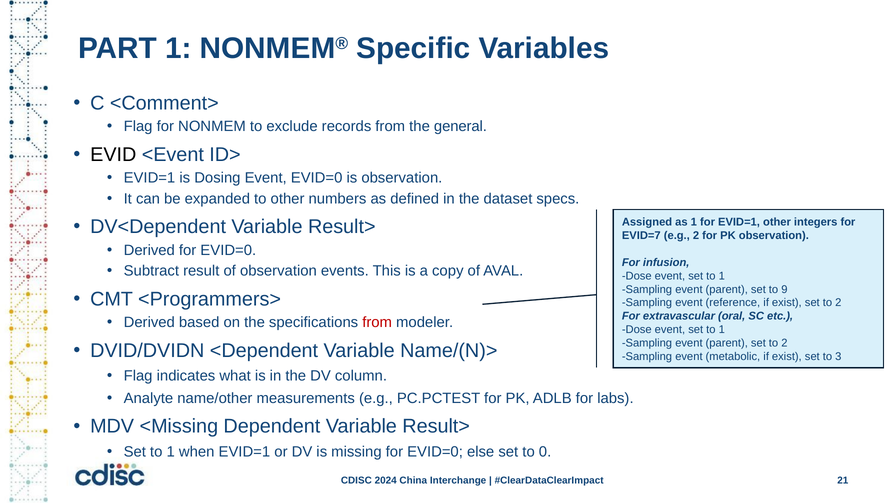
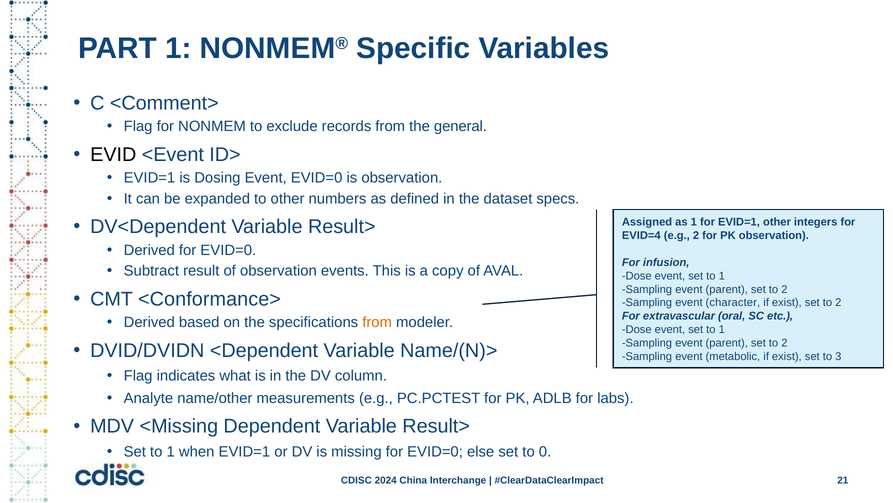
EVID=7: EVID=7 -> EVID=4 (641, 235)
9: 9 -> 2 (784, 289)
<Programmers>: <Programmers> -> <Conformance> (210, 299)
reference: reference -> character (733, 302)
from colour: red -> orange (377, 322)
